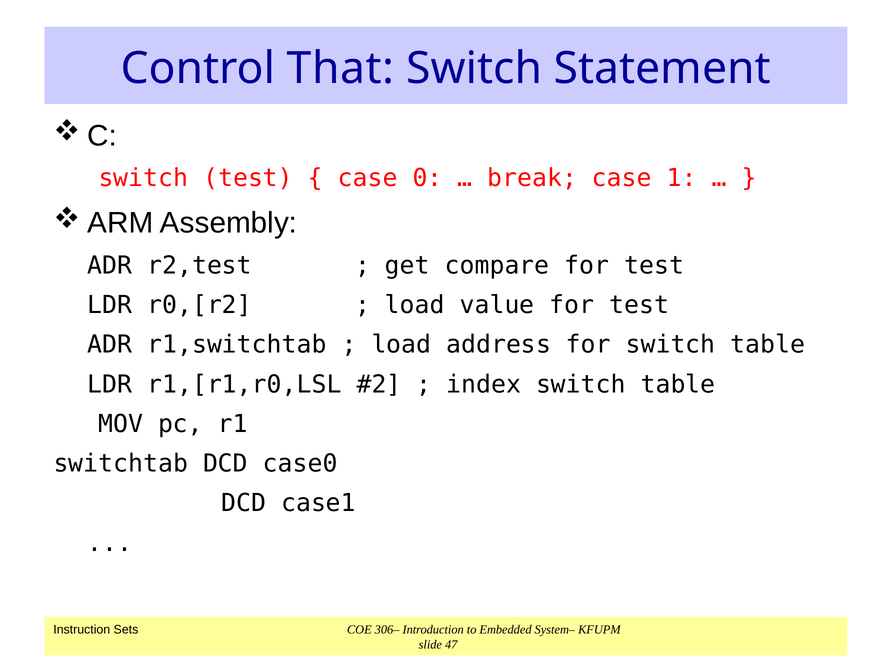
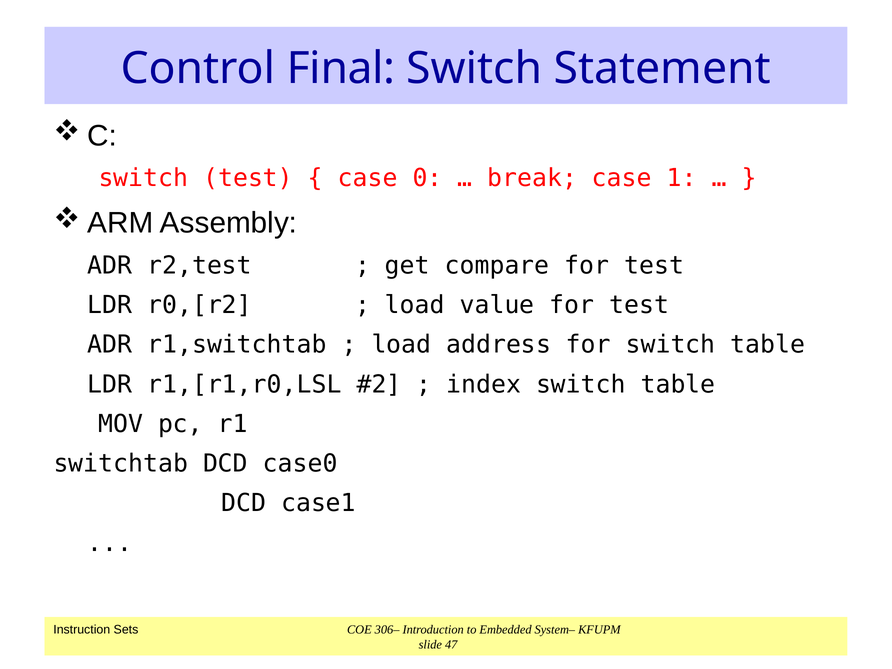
That: That -> Final (341, 69)
